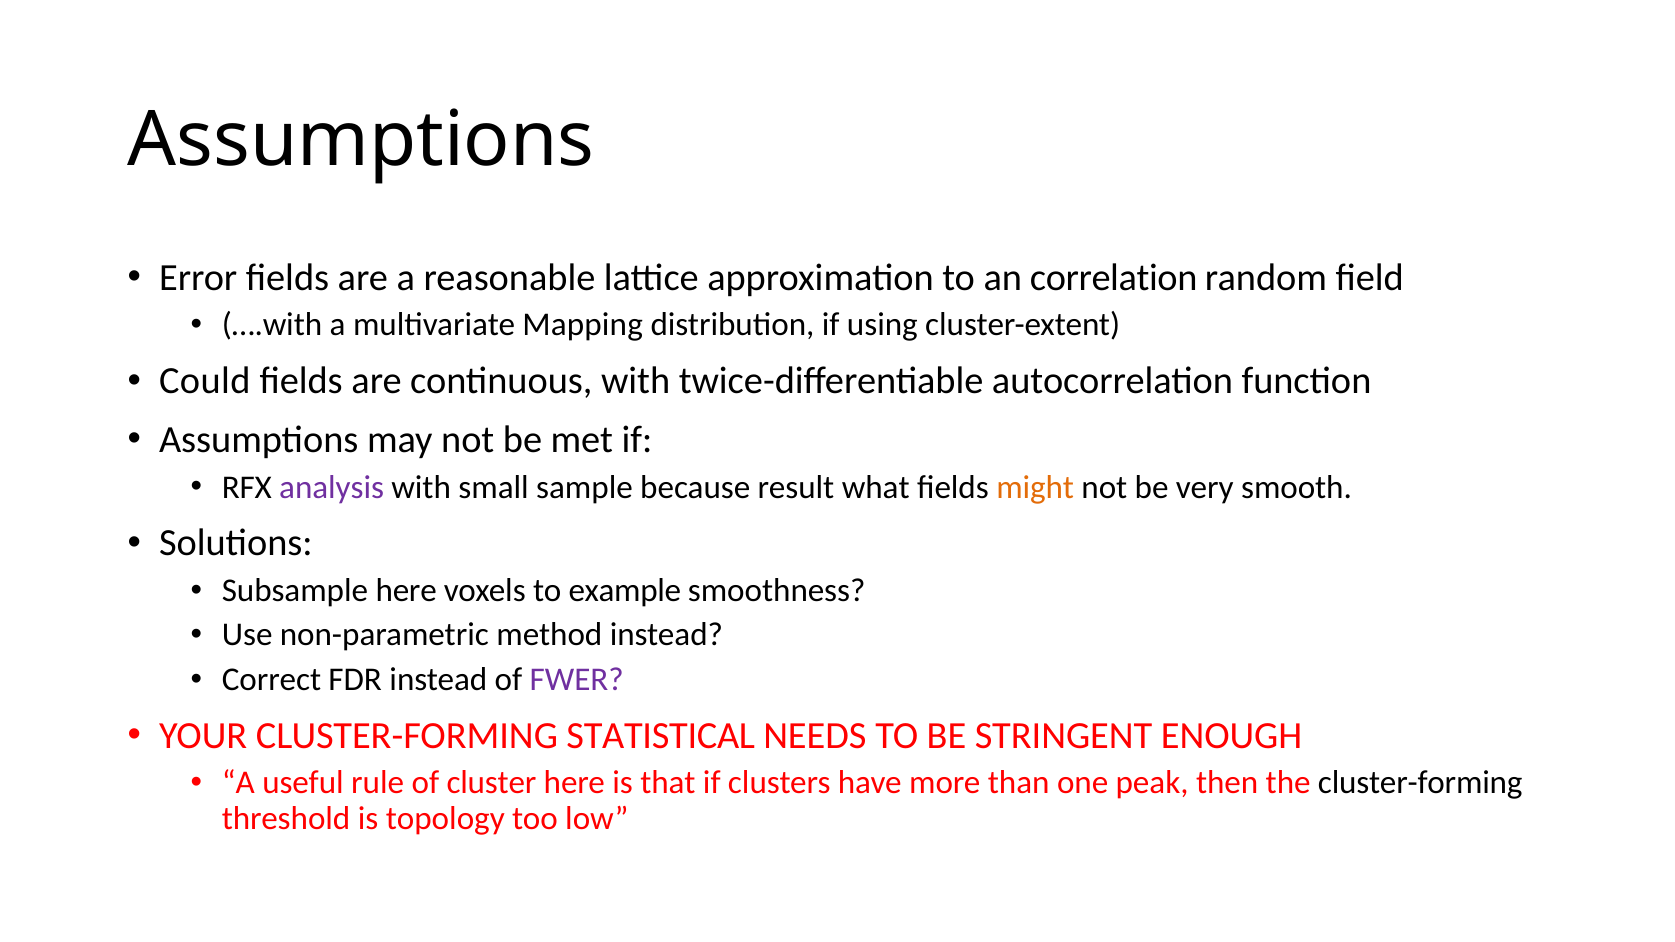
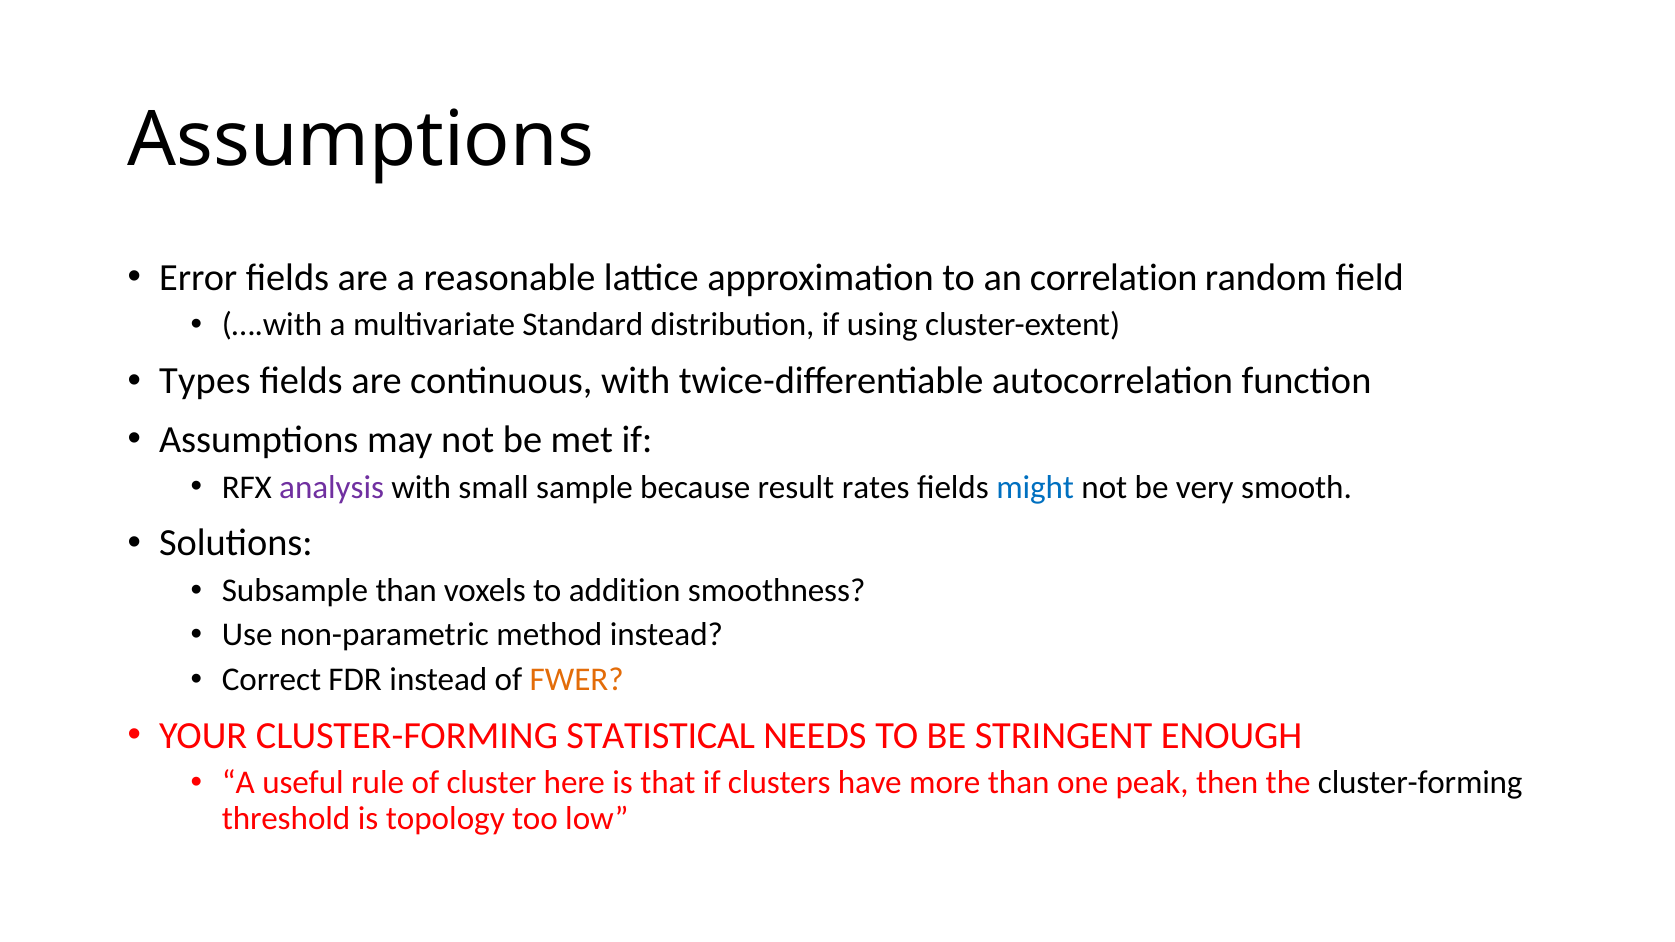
Mapping: Mapping -> Standard (583, 325)
Could: Could -> Types (205, 381)
what: what -> rates (876, 487)
might colour: orange -> blue (1035, 487)
Subsample here: here -> than (406, 591)
example: example -> addition (625, 591)
FWER colour: purple -> orange (577, 680)
